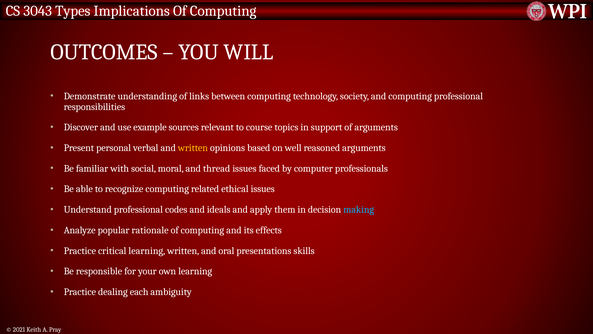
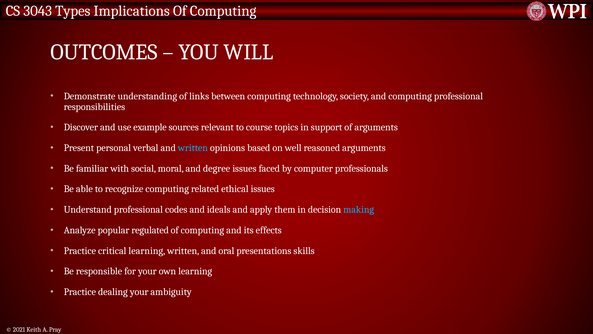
written colour: yellow -> light blue (193, 148)
thread: thread -> degree (217, 168)
rationale: rationale -> regulated (150, 230)
dealing each: each -> your (139, 292)
